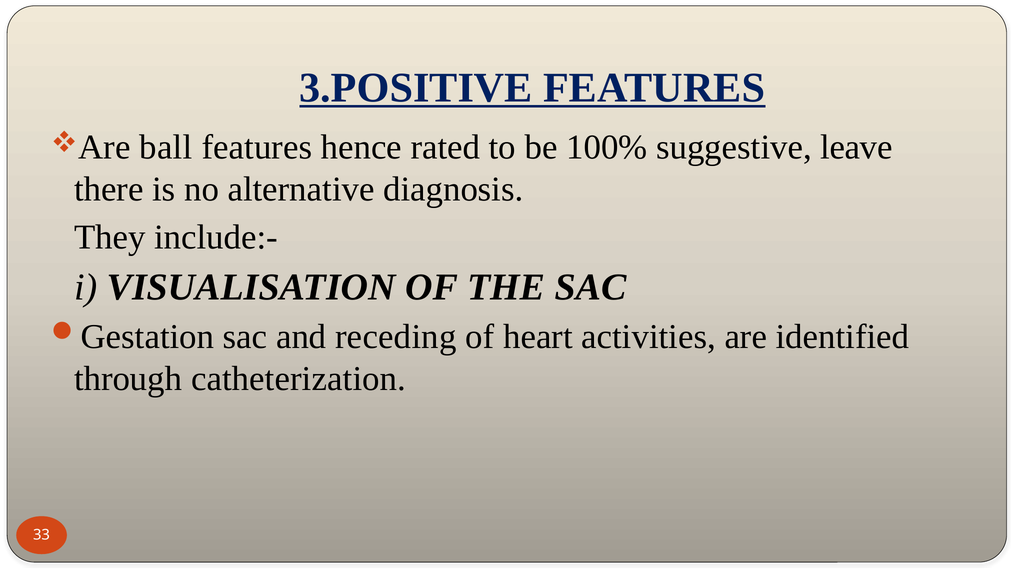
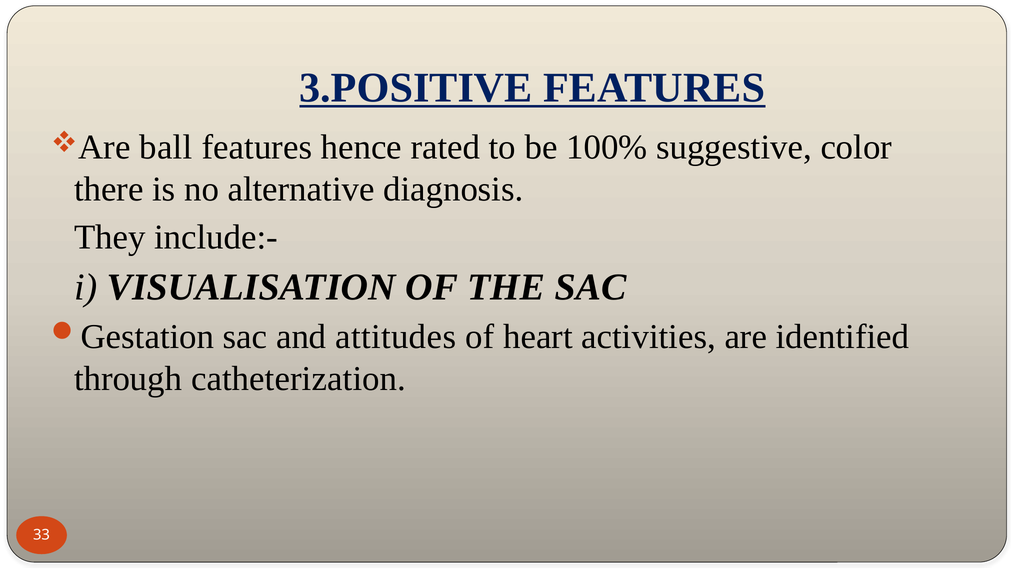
leave: leave -> color (856, 148)
receding: receding -> attitudes (396, 337)
